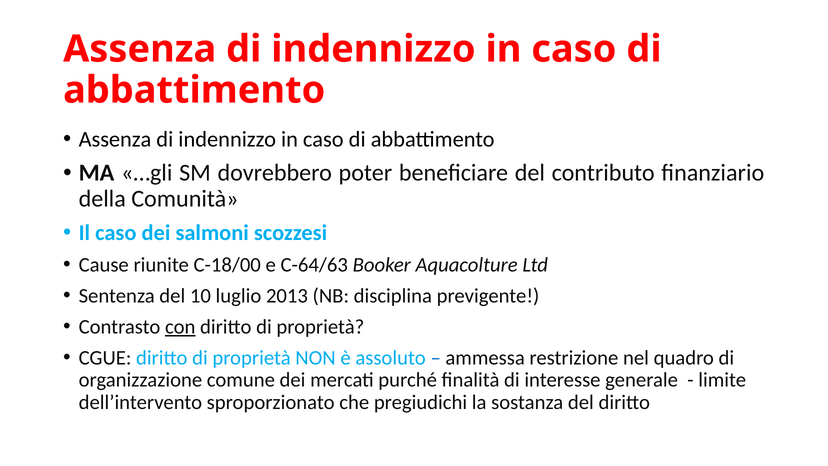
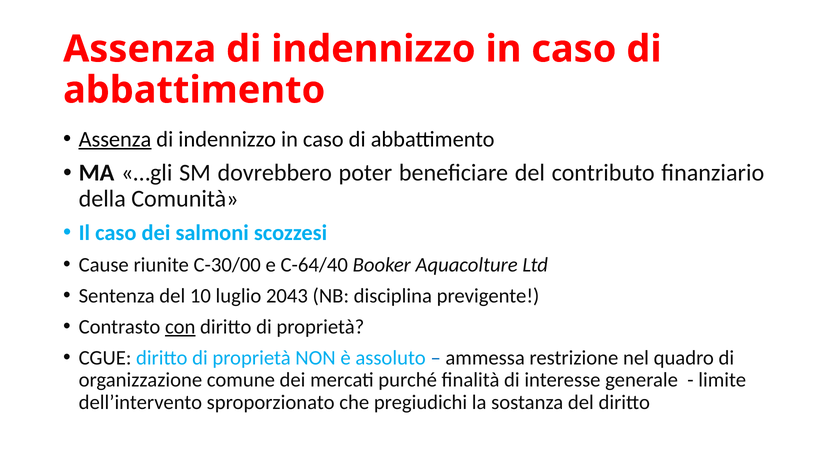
Assenza underline: none -> present (115, 139)
C-18/00: C-18/00 -> C-30/00 (227, 265)
C-64/63: C-64/63 -> C-64/40 (314, 265)
2013: 2013 -> 2043 (287, 296)
